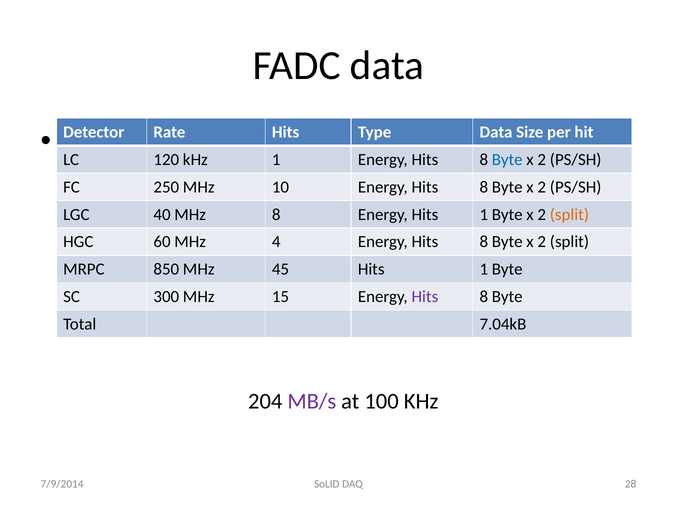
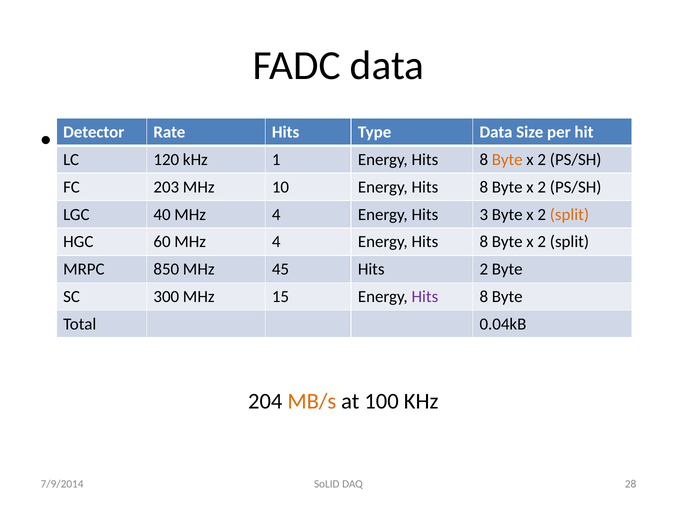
Byte colour: blue -> orange (507, 160)
250: 250 -> 203 (166, 187)
40 MHz 8: 8 -> 4 (276, 215)
Energy Hits 1: 1 -> 3 (484, 215)
45 Hits 1: 1 -> 2 (484, 270)
7.04kB: 7.04kB -> 0.04kB (503, 325)
MB/s colour: purple -> orange (312, 402)
